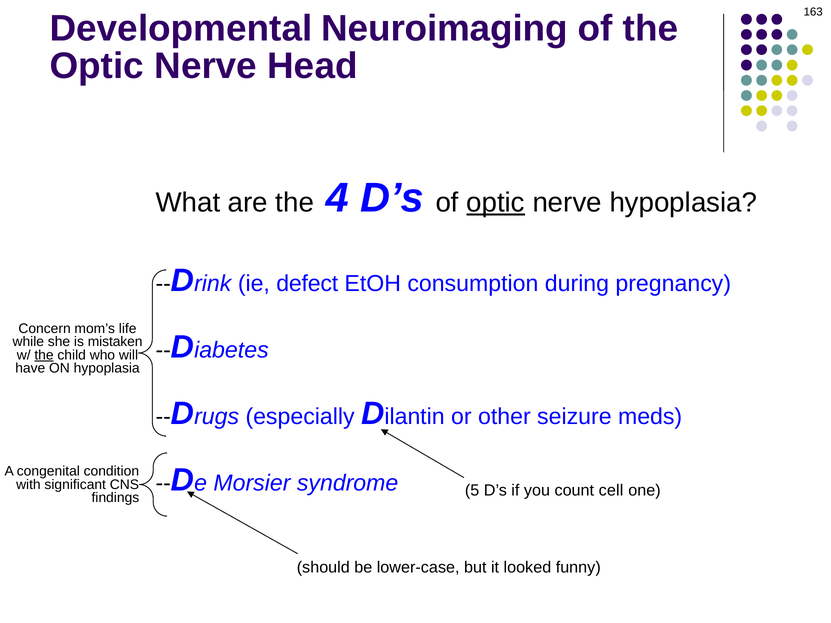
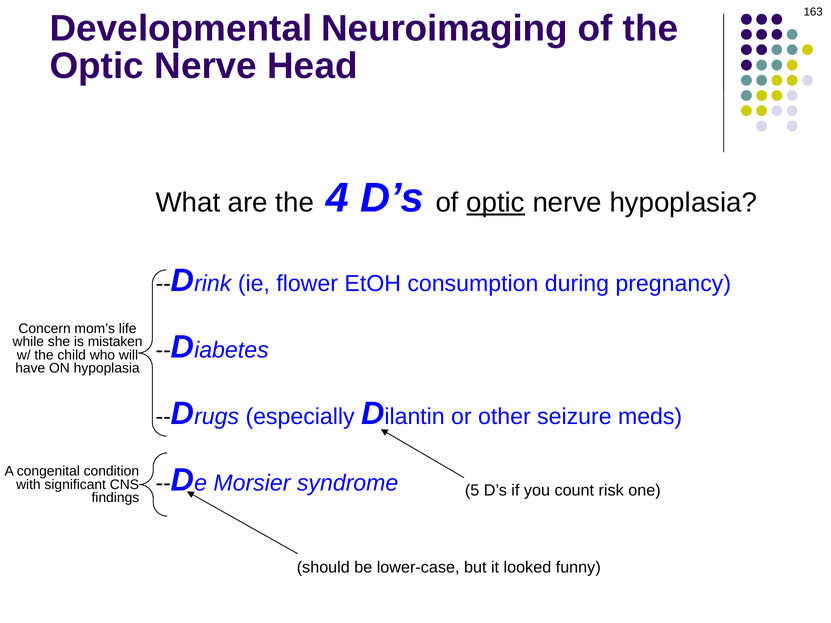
defect: defect -> flower (307, 284)
the underline: present -> none (44, 355)
cell: cell -> risk (611, 490)
